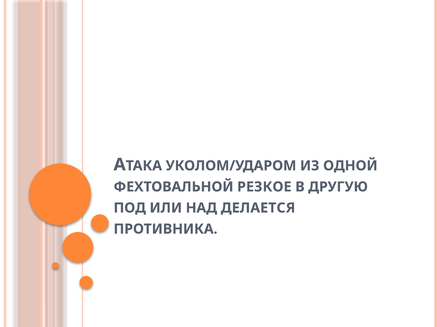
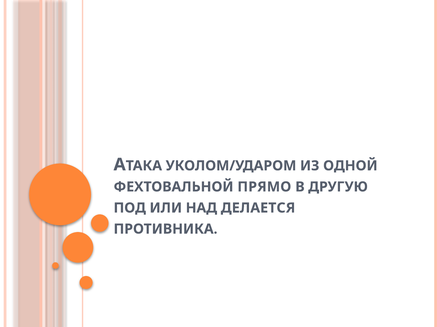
РЕЗКОЕ: РЕЗКОЕ -> ПРЯМО (264, 187)
